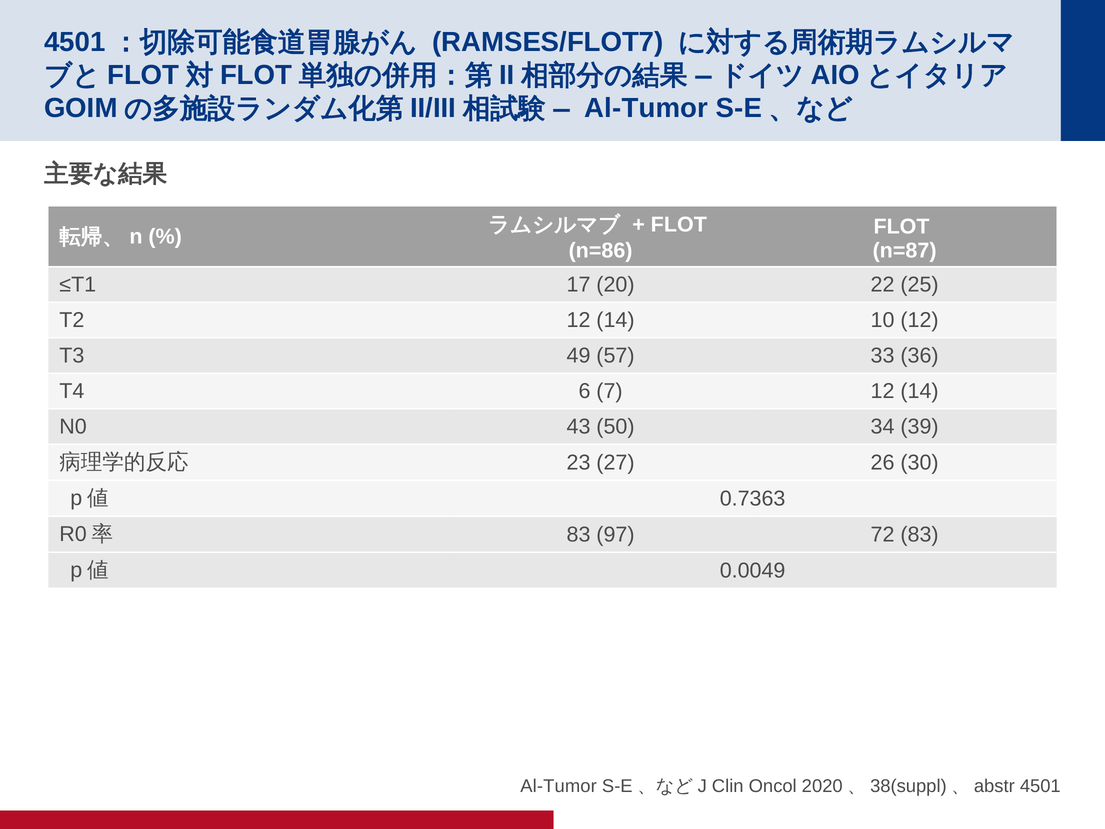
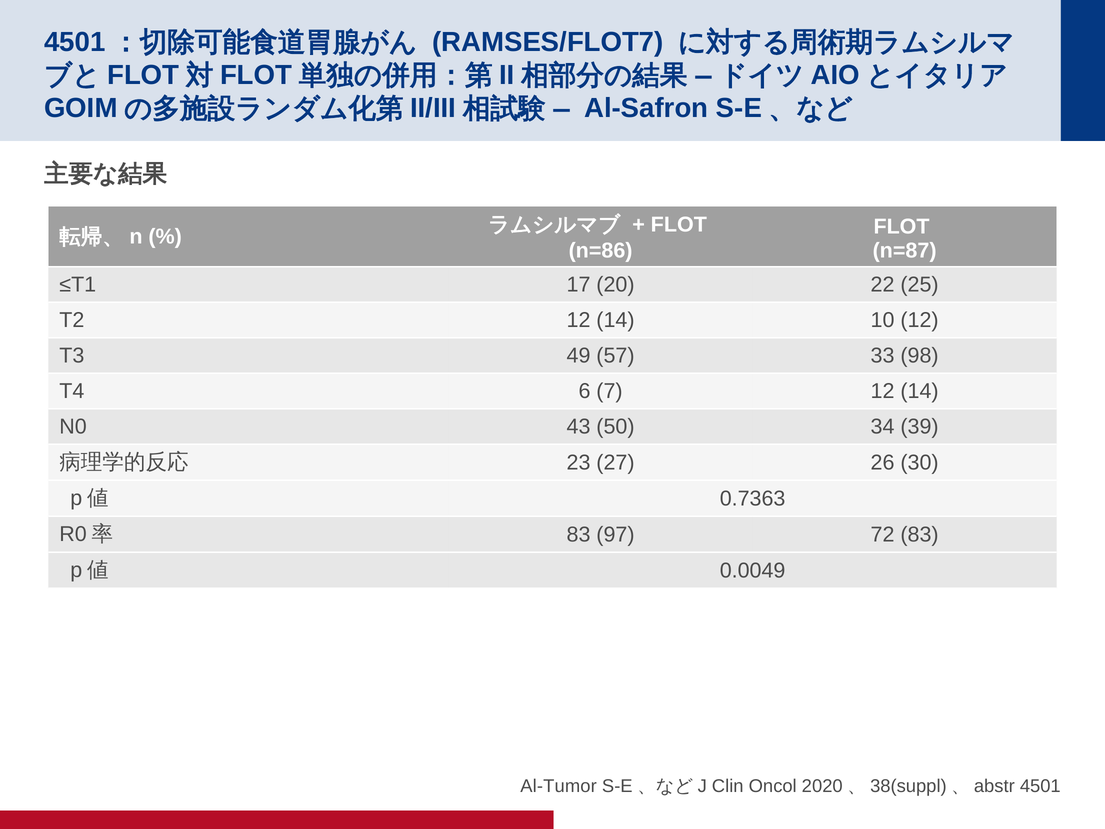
Al-Tumor: Al-Tumor -> Al-Safron (646, 108)
36: 36 -> 98 (920, 356)
